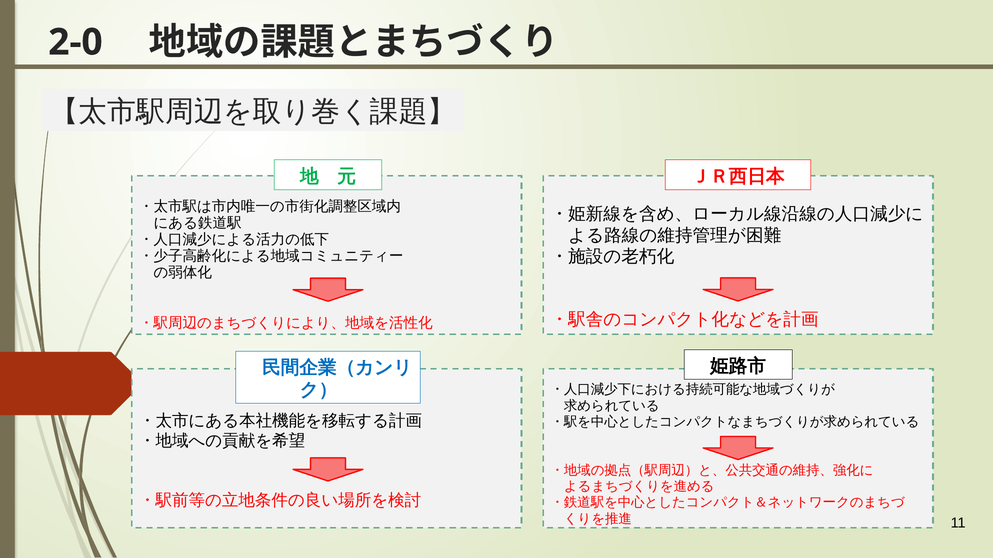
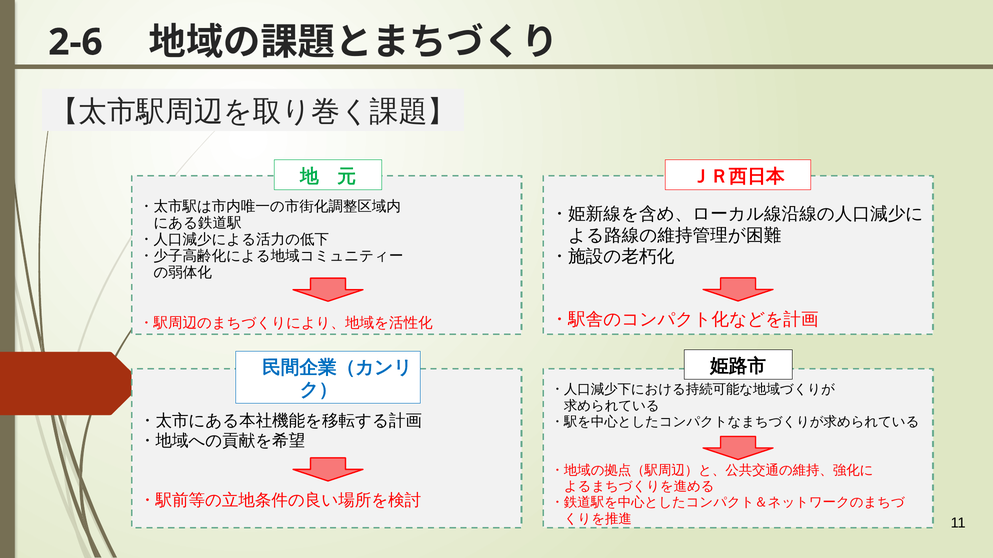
2-0: 2-0 -> 2-6 (75, 42)
